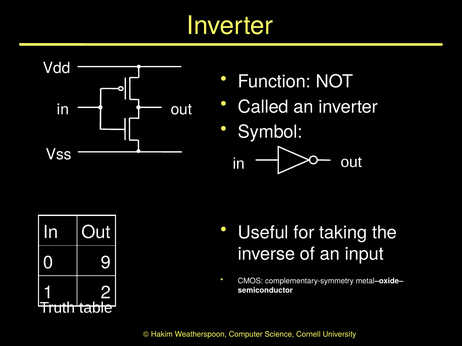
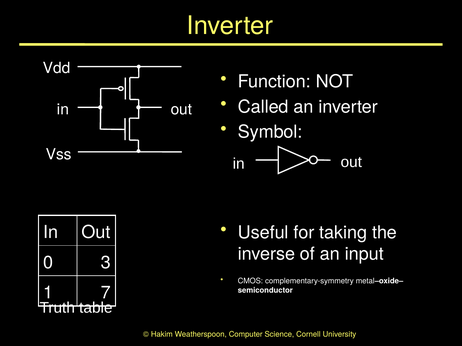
9: 9 -> 3 (106, 263)
2: 2 -> 7 (106, 293)
